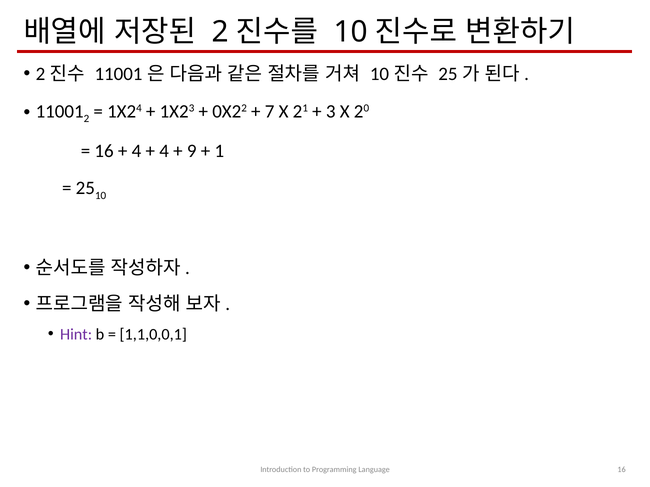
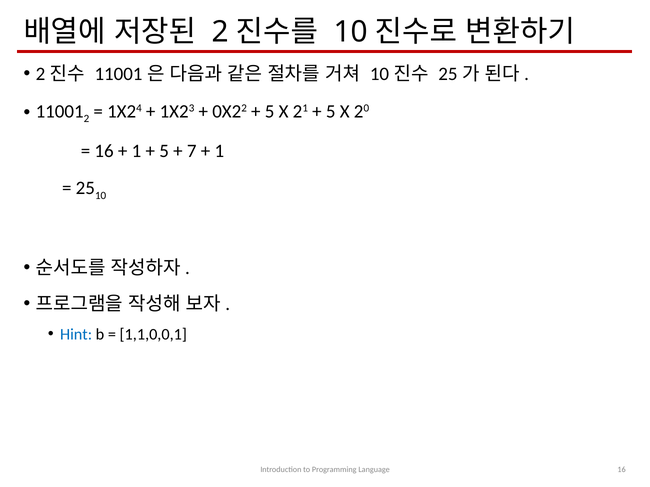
7: 7 -> 5 (270, 112)
3: 3 -> 5 (331, 112)
4: 4 -> 1 (137, 151)
4: 4 -> 5 (164, 151)
9: 9 -> 7 (192, 151)
Hint colour: purple -> blue (76, 335)
